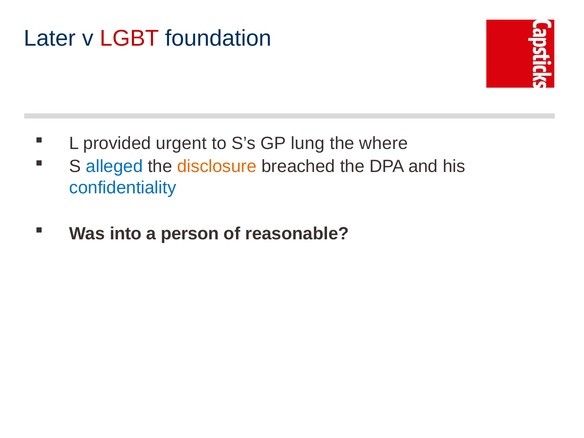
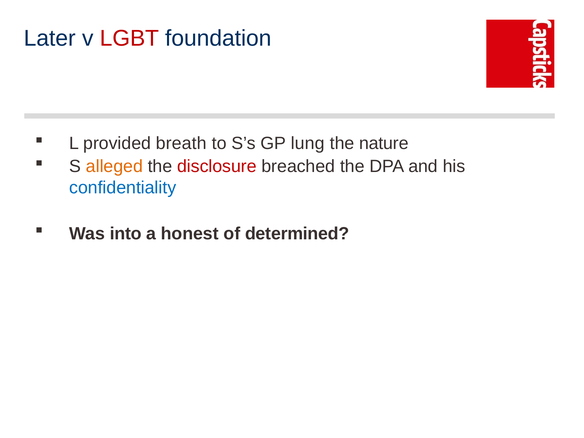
urgent: urgent -> breath (181, 143)
where: where -> nature (384, 143)
alleged colour: blue -> orange (114, 166)
disclosure colour: orange -> red (217, 166)
person: person -> honest (190, 234)
reasonable: reasonable -> determined (297, 234)
